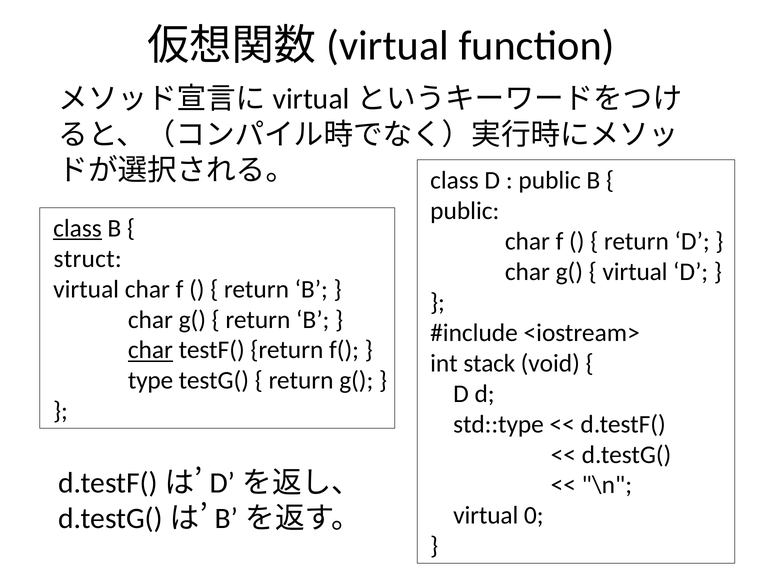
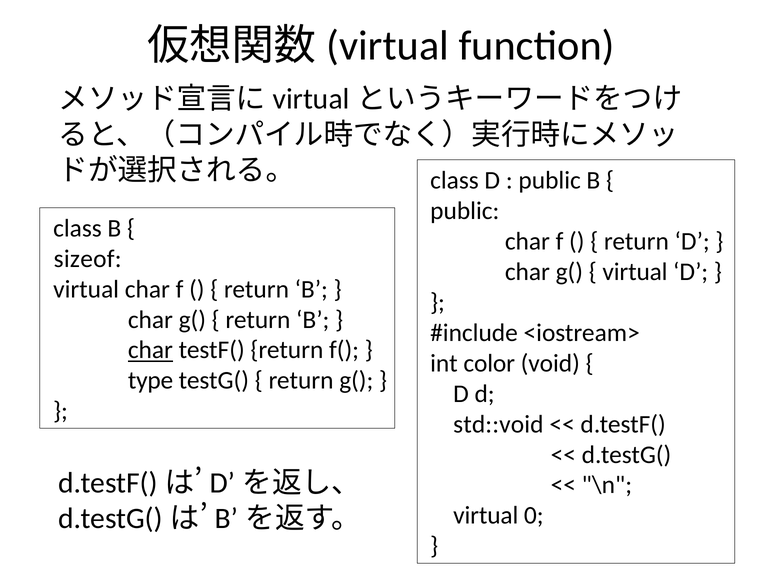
class underline: present -> none (77, 228)
struct: struct -> sizeof (88, 259)
stack: stack -> color (489, 364)
std::type: std::type -> std::void (498, 425)
